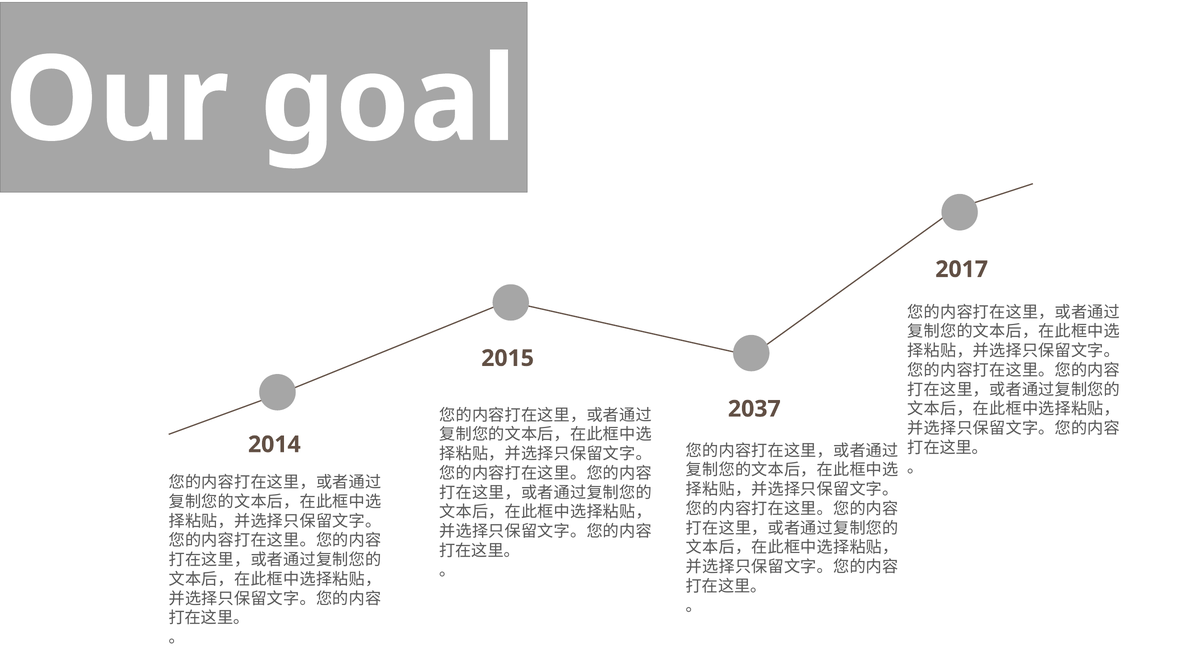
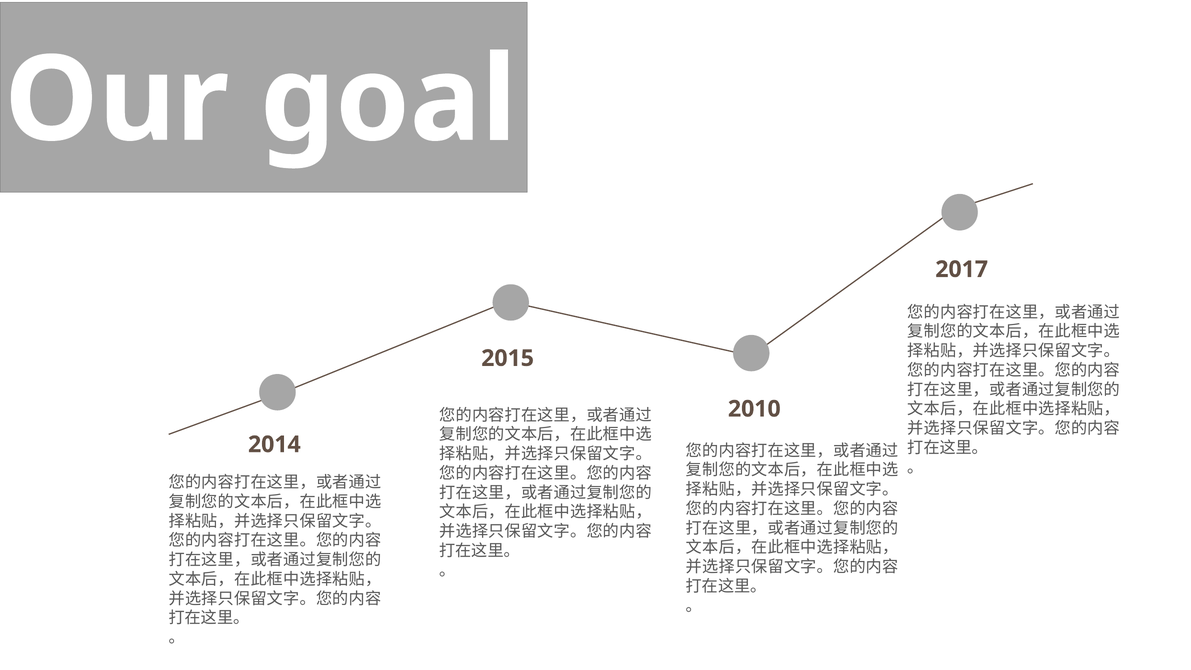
2037: 2037 -> 2010 (754, 409)
